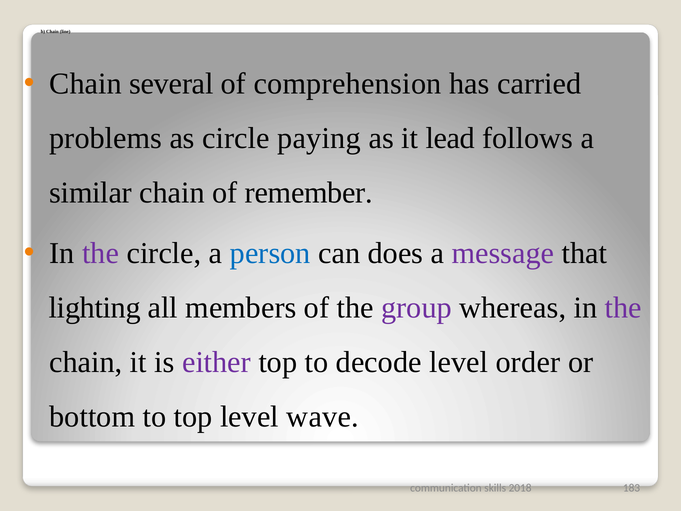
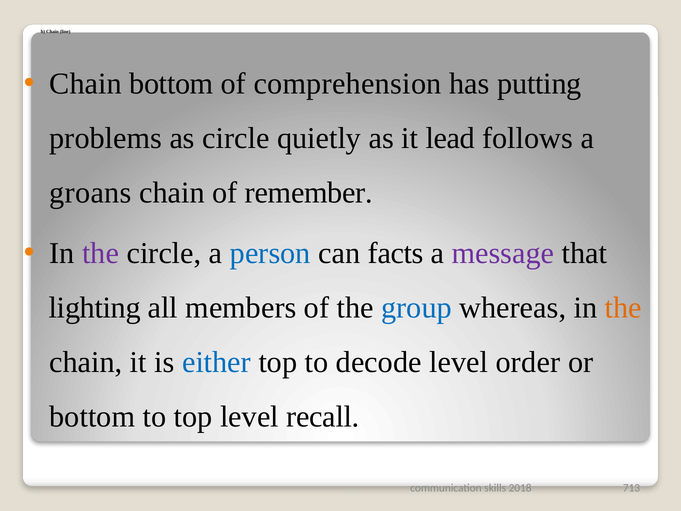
Chain several: several -> bottom (171, 84)
carried: carried -> putting (539, 84)
paying: paying -> quietly (319, 138)
similar: similar -> groans (90, 193)
does: does -> facts (396, 253)
group colour: purple -> blue (417, 308)
the colour: purple -> orange (623, 308)
either colour: purple -> blue (217, 362)
wave: wave -> recall (323, 417)
183: 183 -> 713 (632, 488)
